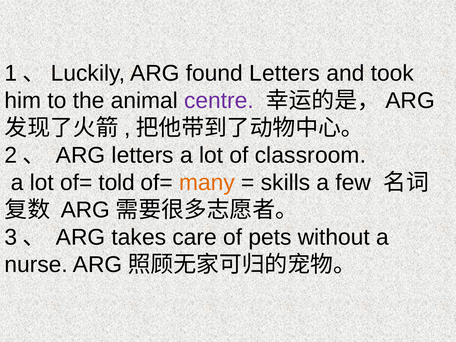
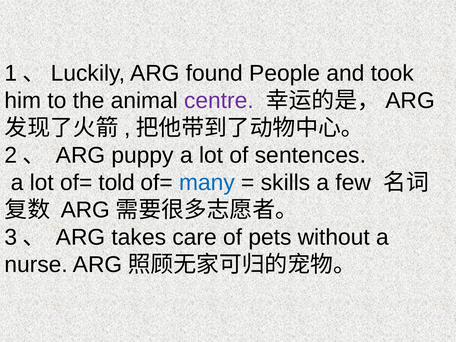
found Letters: Letters -> People (285, 73)
ARG letters: letters -> puppy (143, 155)
classroom: classroom -> sentences (310, 155)
many colour: orange -> blue (207, 183)
